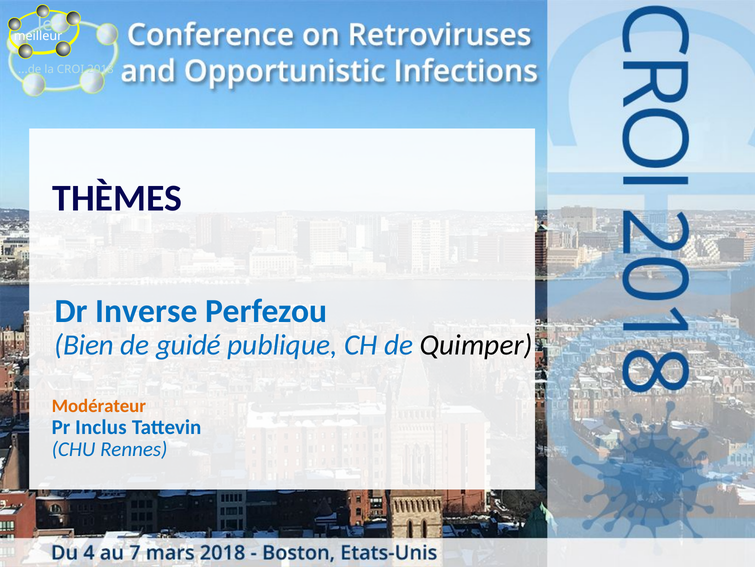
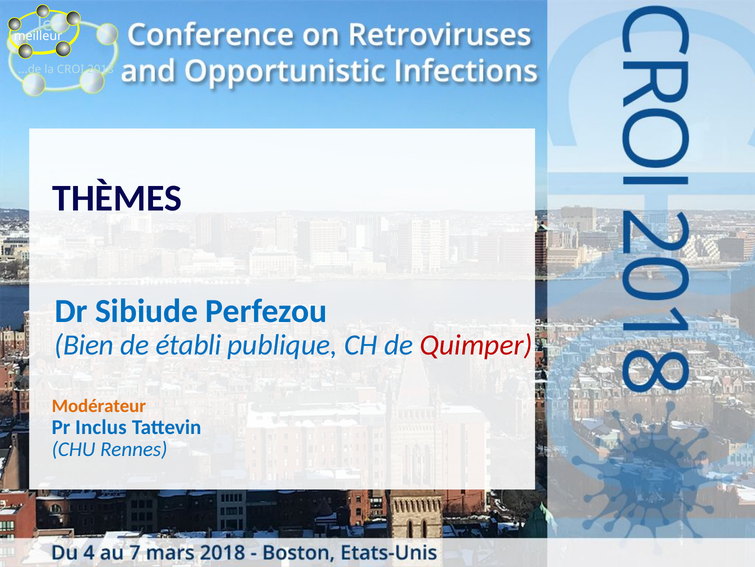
Inverse: Inverse -> Sibiude (147, 311)
guidé: guidé -> établi (189, 345)
Quimper colour: black -> red (476, 345)
